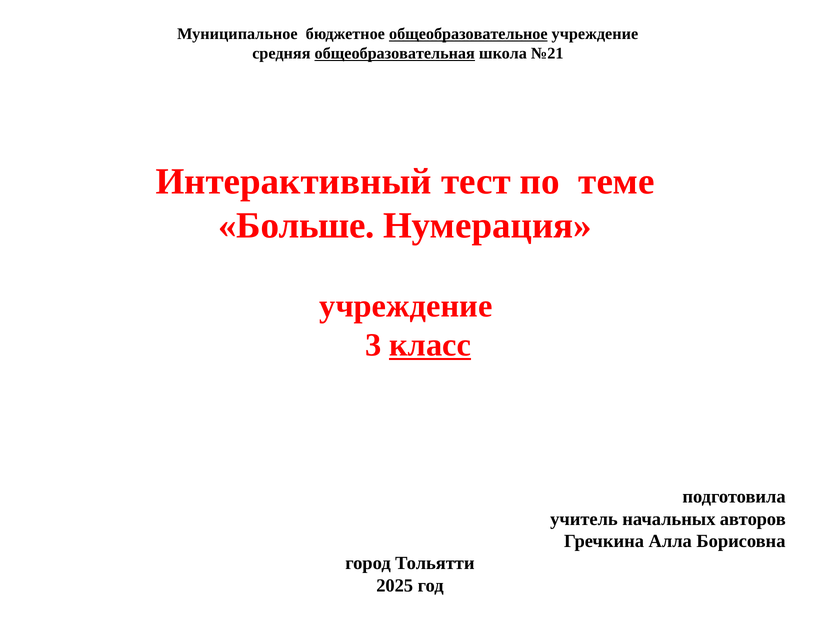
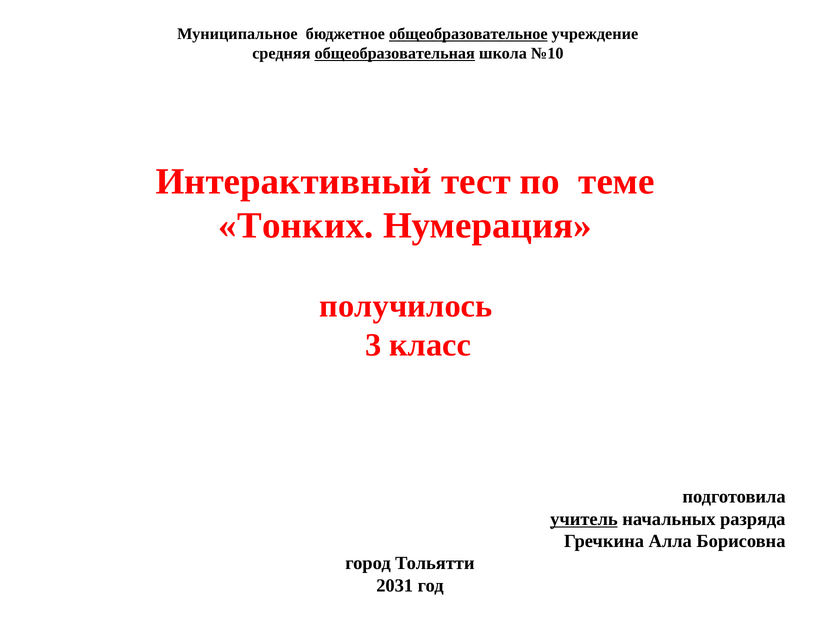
№21: №21 -> №10 (547, 53)
Больше: Больше -> Тонких (296, 226)
учреждение: учреждение -> получилось (406, 306)
класс underline: present -> none (430, 345)
учитель underline: none -> present (584, 519)
авторов: авторов -> разряда (753, 519)
2025: 2025 -> 2031 (395, 585)
